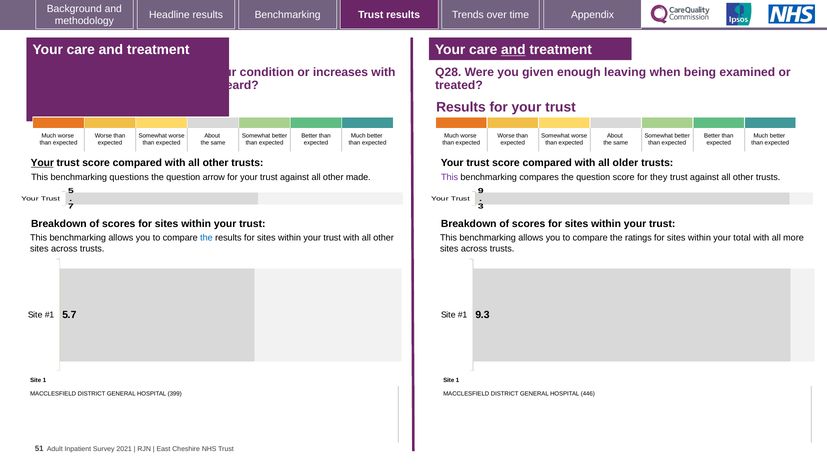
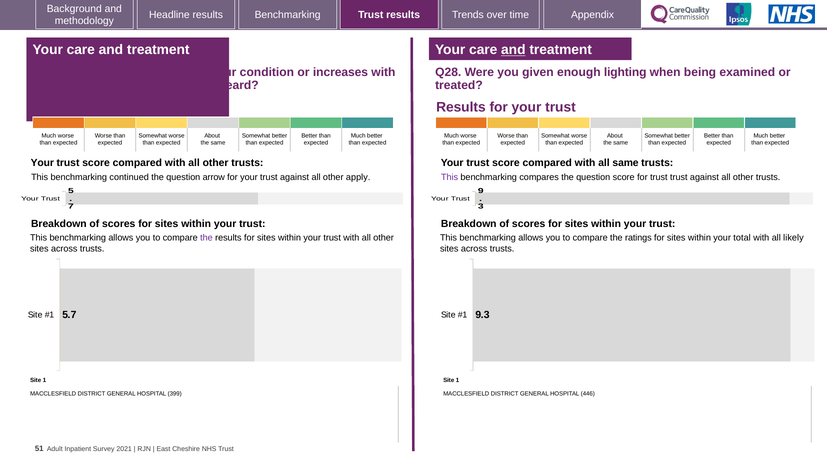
leaving: leaving -> lighting (625, 72)
Your underline: present -> none (42, 163)
all older: older -> same (626, 163)
questions: questions -> continued (129, 178)
made: made -> apply (358, 178)
for they: they -> trust (659, 178)
the colour: blue -> purple (206, 238)
more: more -> likely (793, 238)
